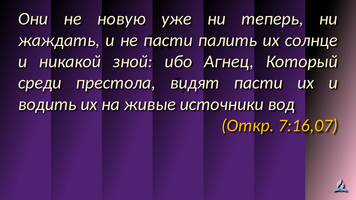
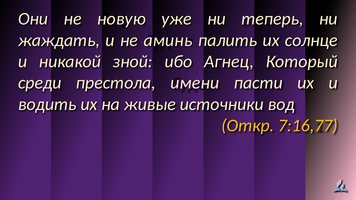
не пасти: пасти -> аминь (168, 40)
видят: видят -> имени (195, 83)
7:16,07: 7:16,07 -> 7:16,77 (308, 126)
